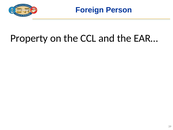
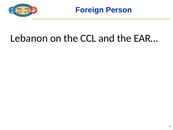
Property: Property -> Lebanon (29, 38)
